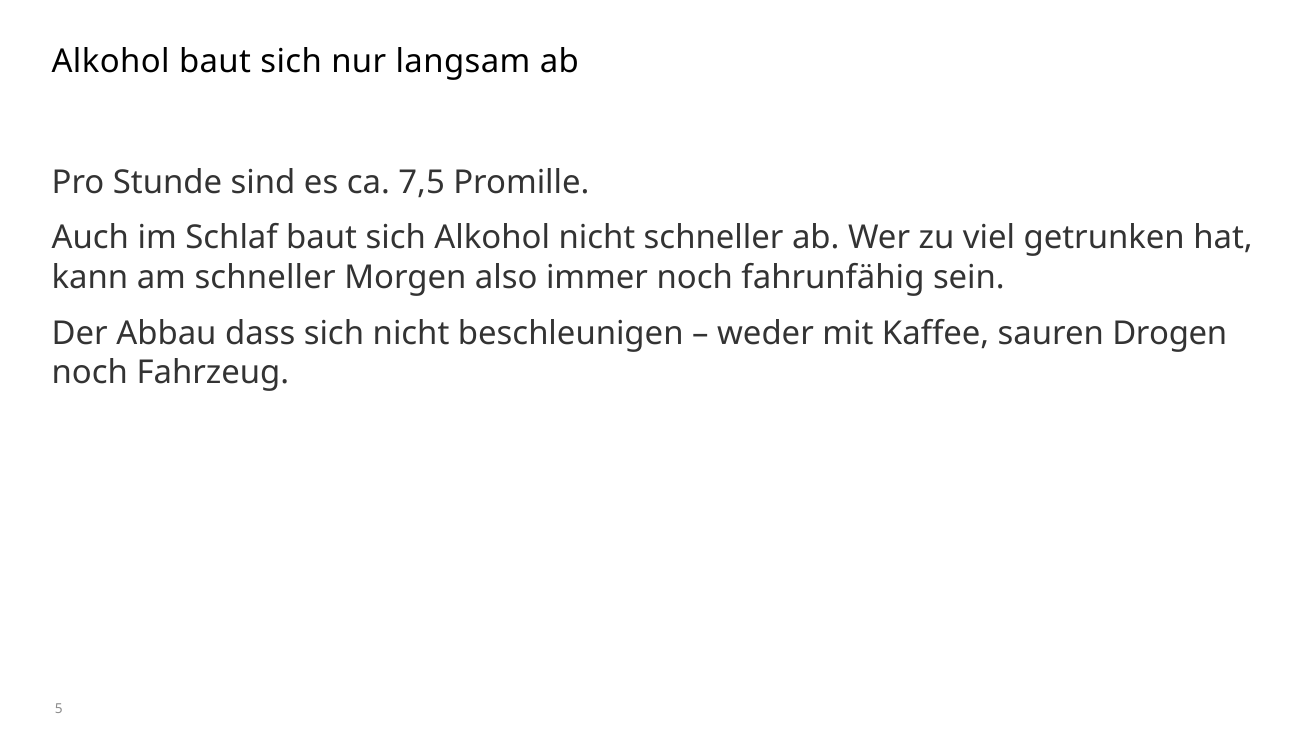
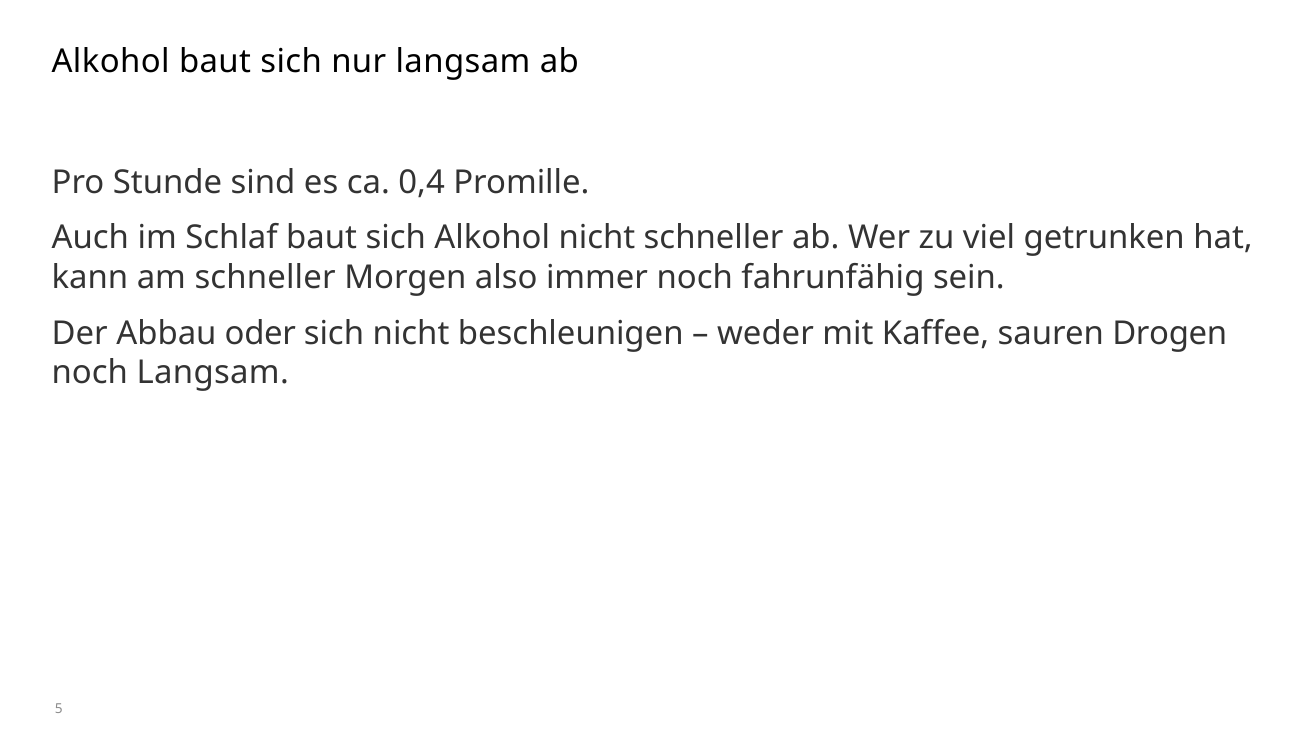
7,5: 7,5 -> 0,4 (422, 182)
dass: dass -> oder (260, 333)
noch Fahrzeug: Fahrzeug -> Langsam (213, 373)
